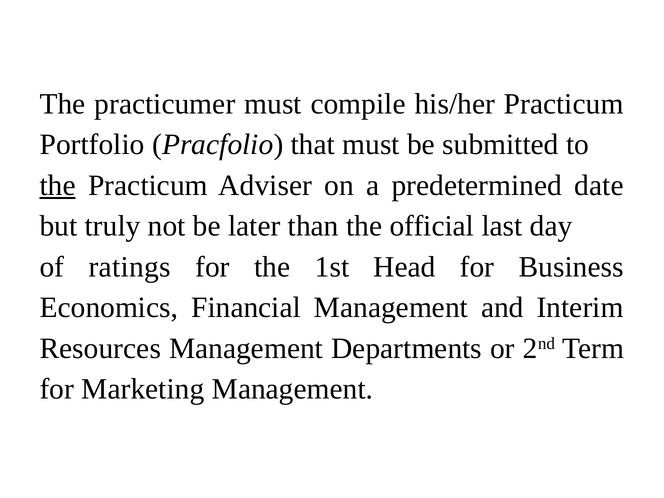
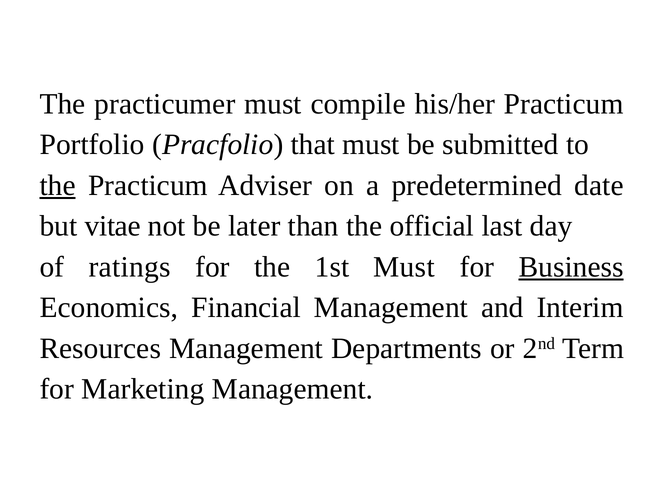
truly: truly -> vitae (113, 226)
1st Head: Head -> Must (404, 267)
Business underline: none -> present (571, 267)
